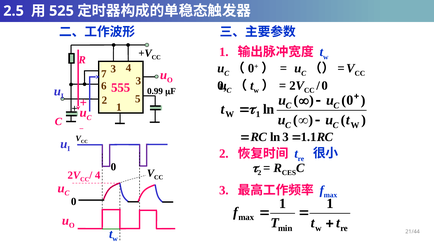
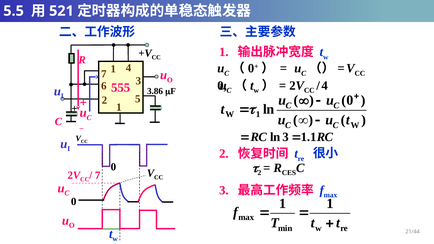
2.5: 2.5 -> 5.5 (14, 11)
525: 525 -> 521 (61, 11)
7 3: 3 -> 1 (113, 69)
0: 0 -> 4 (325, 86)
0.99: 0.99 -> 3.86 (155, 91)
4: 4 -> 7 (98, 175)
